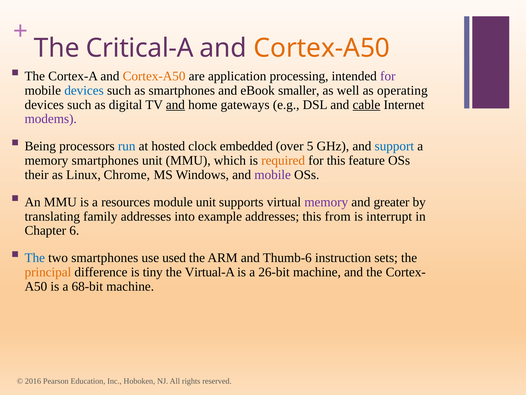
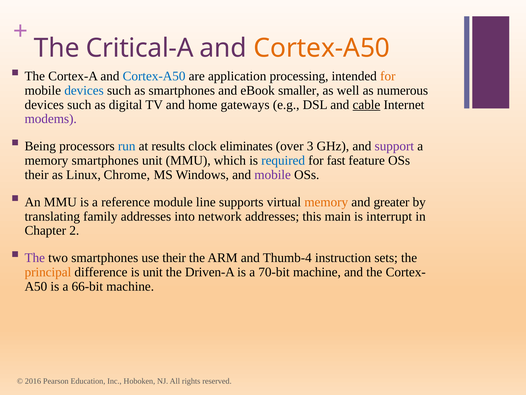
Cortex-A50 colour: orange -> blue (154, 76)
for colour: purple -> orange (388, 76)
operating: operating -> numerous (402, 90)
and underline: present -> none (175, 105)
hosted: hosted -> results (168, 146)
embedded: embedded -> eliminates (246, 146)
5: 5 -> 3 (310, 146)
support colour: blue -> purple (394, 146)
required colour: orange -> blue (283, 160)
for this: this -> fast (336, 160)
resources: resources -> reference (126, 202)
module unit: unit -> line (206, 202)
memory colour: purple -> orange (326, 202)
example: example -> network (220, 216)
from: from -> main (338, 216)
6: 6 -> 2 (74, 230)
The colour: blue -> purple (35, 258)
use used: used -> their (174, 258)
Thumb-6: Thumb-6 -> Thumb-4 (287, 258)
is tiny: tiny -> unit (153, 272)
Virtual-A: Virtual-A -> Driven-A (210, 272)
26-bit: 26-bit -> 70-bit (274, 272)
68-bit: 68-bit -> 66-bit (87, 286)
